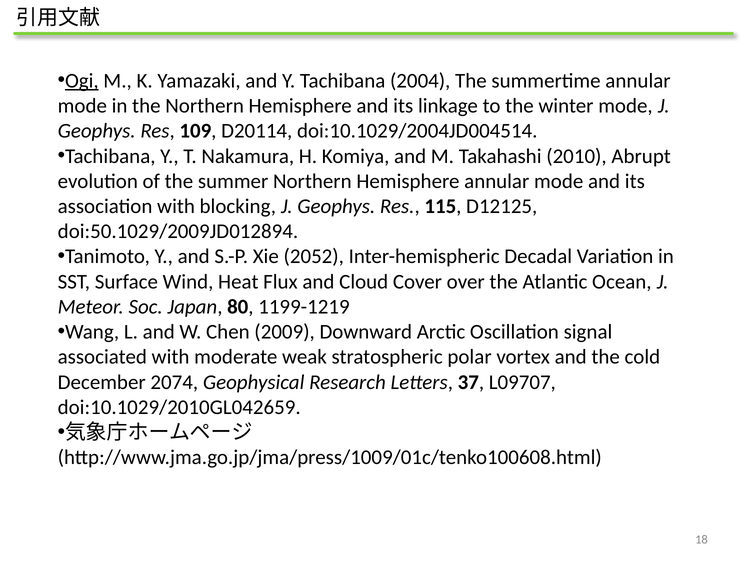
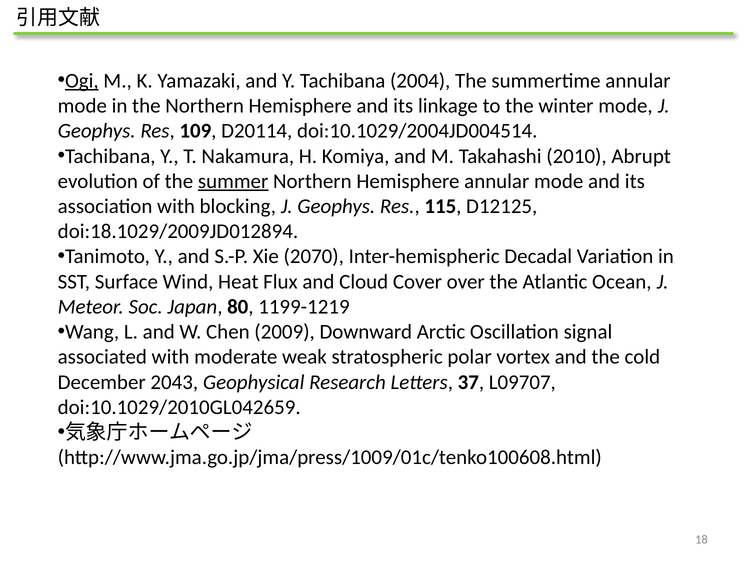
summer underline: none -> present (233, 181)
doi:50.1029/2009JD012894: doi:50.1029/2009JD012894 -> doi:18.1029/2009JD012894 (178, 231)
2052: 2052 -> 2070 (314, 256)
2074: 2074 -> 2043 (174, 382)
